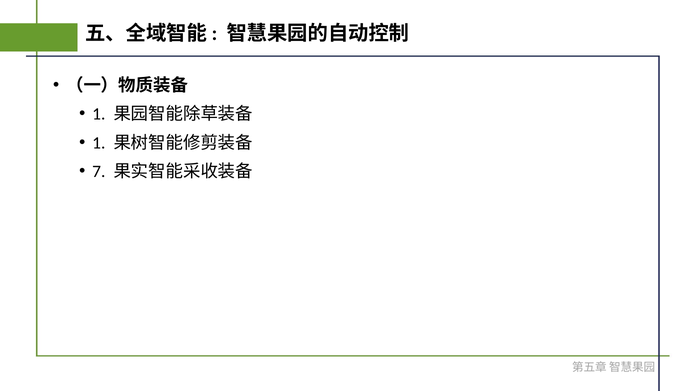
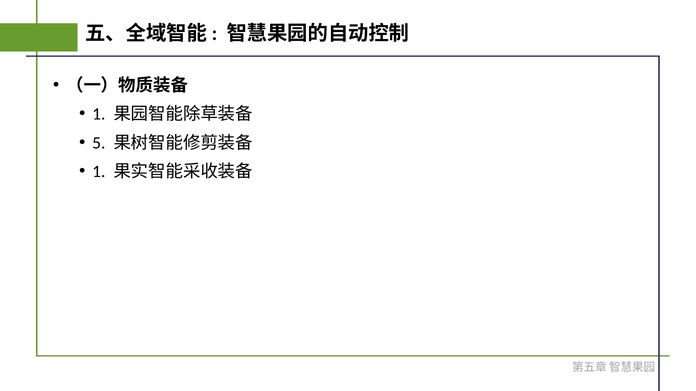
1: 1 -> 5 (99, 143)
7: 7 -> 1 (99, 172)
